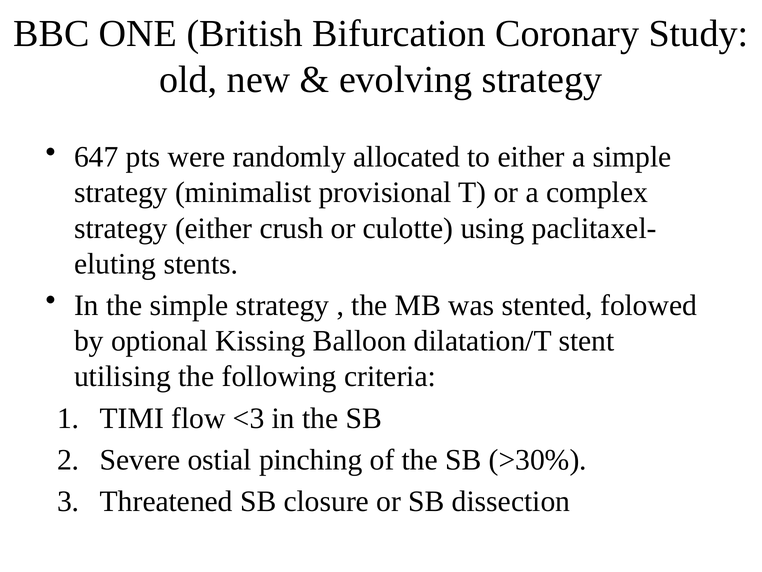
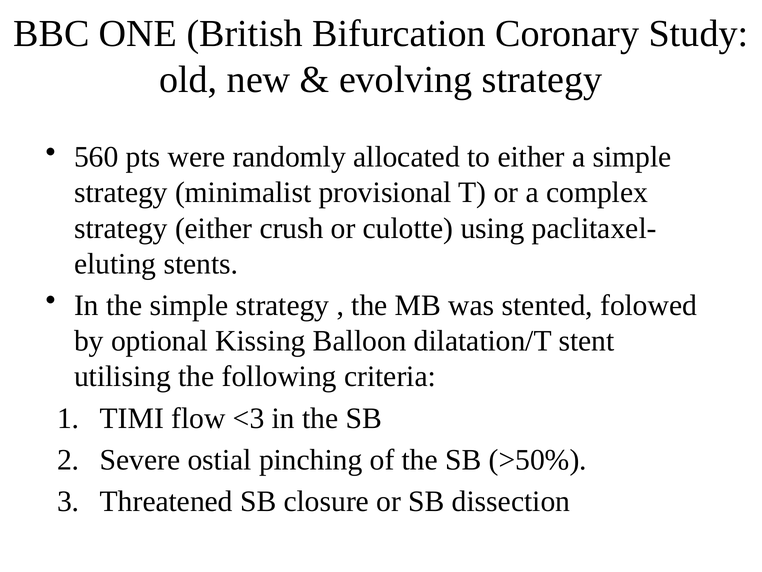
647: 647 -> 560 (96, 157)
>30%: >30% -> >50% (538, 459)
